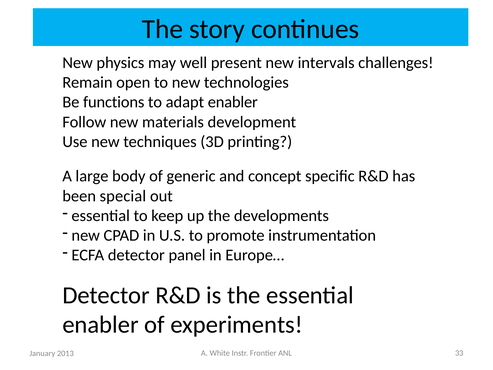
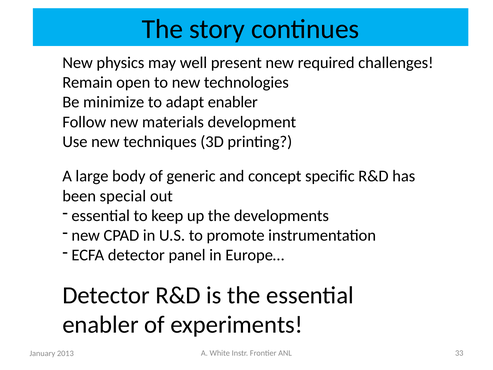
intervals: intervals -> required (326, 63)
functions: functions -> minimize (114, 102)
